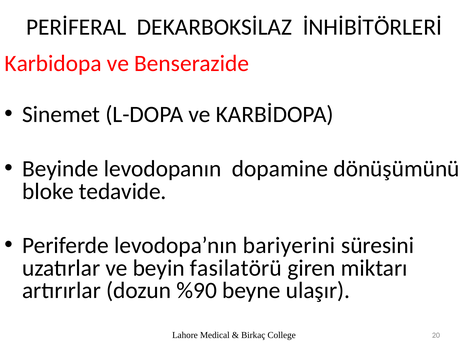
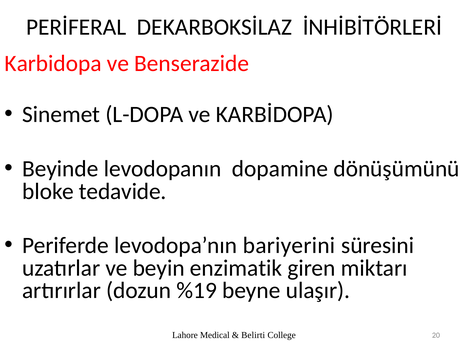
fasilatörü: fasilatörü -> enzimatik (236, 268)
%90: %90 -> %19 (197, 291)
Birkaç: Birkaç -> Belirti (253, 335)
